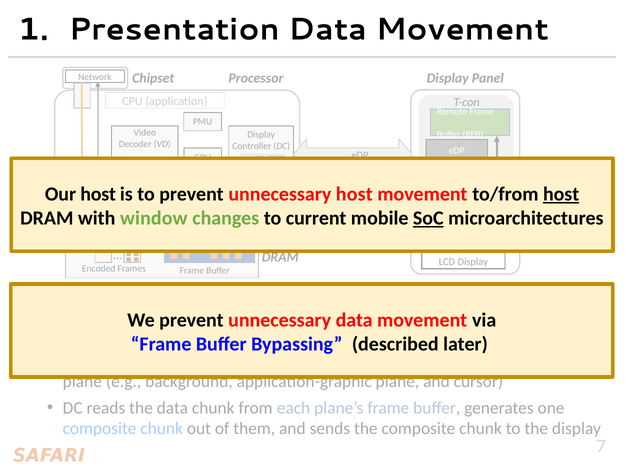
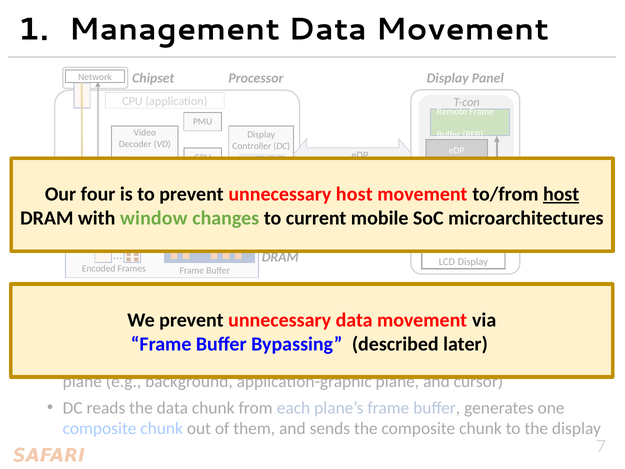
Presentation: Presentation -> Management (174, 30)
Our host: host -> four (98, 194)
SoC underline: present -> none (428, 218)
